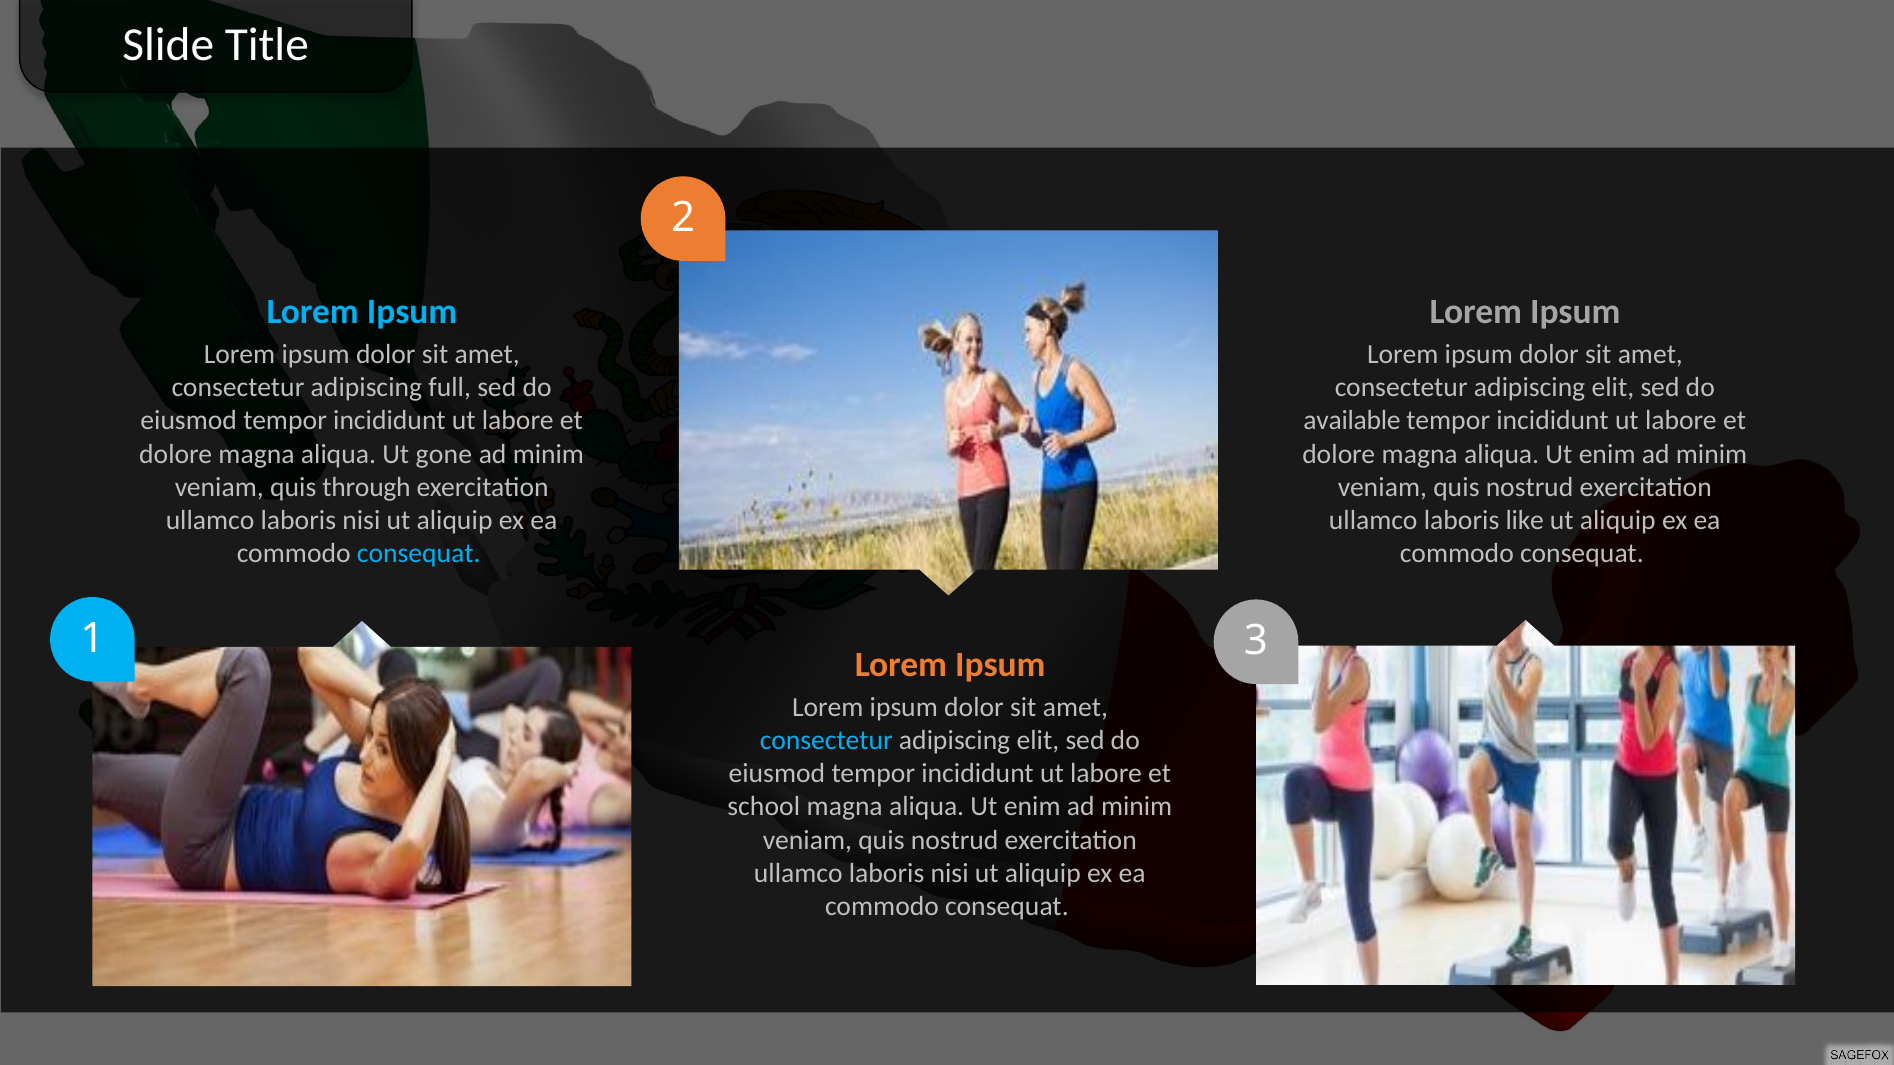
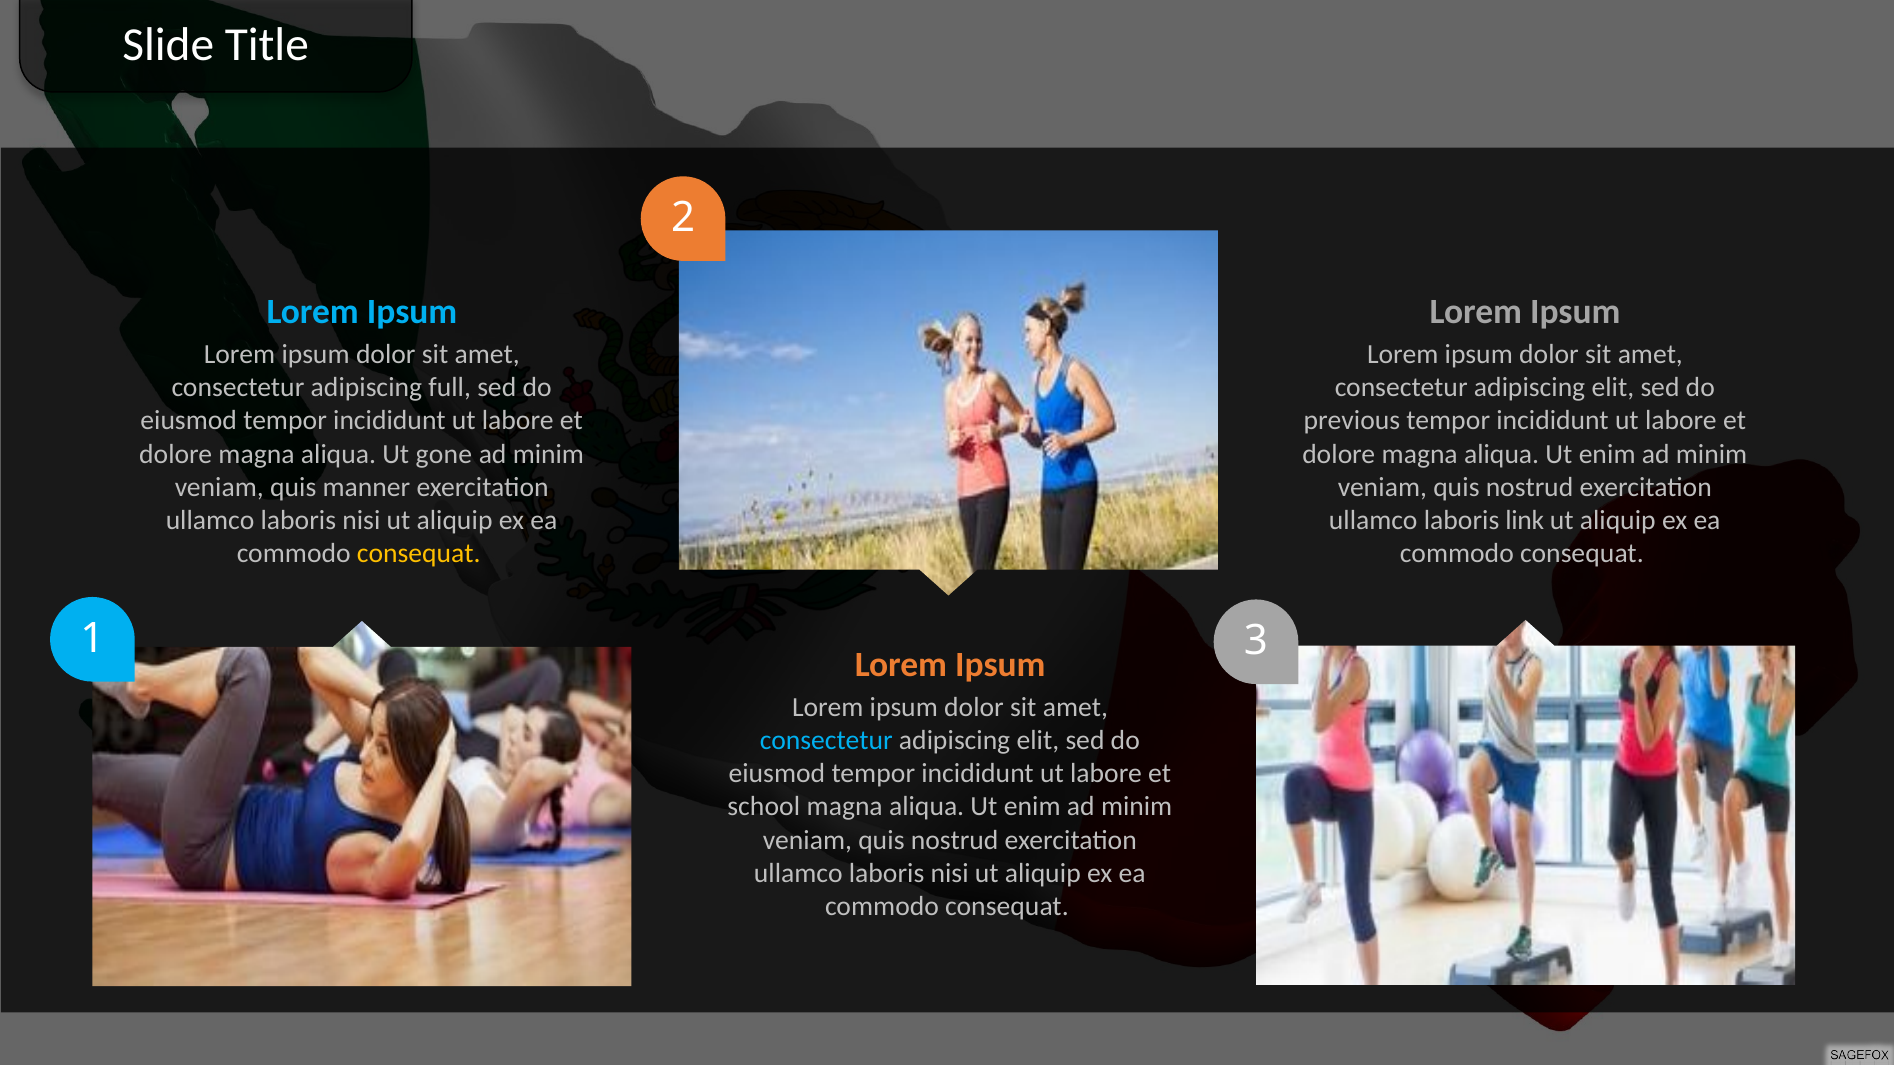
available: available -> previous (1352, 421)
through: through -> manner (366, 487)
like: like -> link (1525, 520)
consequat colour: light blue -> yellow (419, 554)
